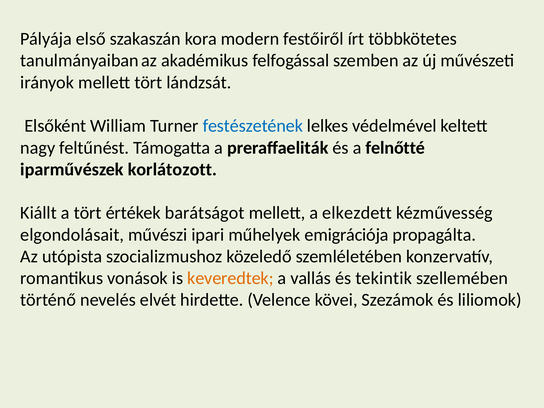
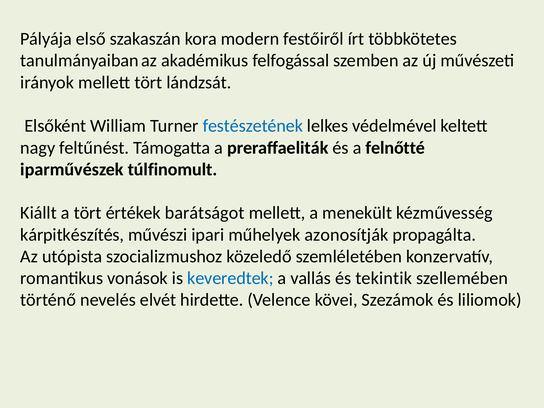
korlátozott: korlátozott -> túlfinomult (172, 169)
elkezdett: elkezdett -> menekült (357, 213)
elgondolásait: elgondolásait -> kárpitkészítés (72, 235)
emigrációja: emigrációja -> azonosítják (346, 235)
keveredtek colour: orange -> blue (230, 278)
